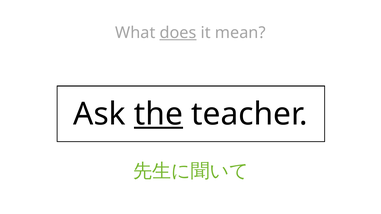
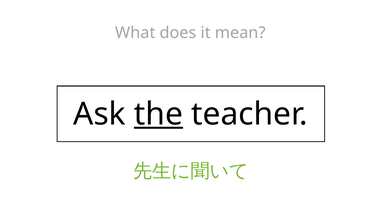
does underline: present -> none (178, 33)
